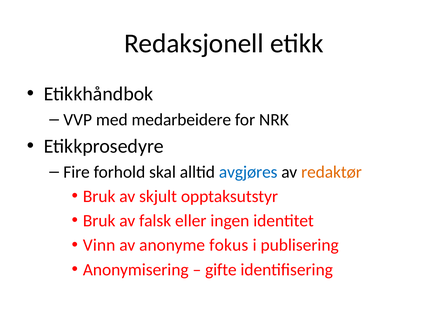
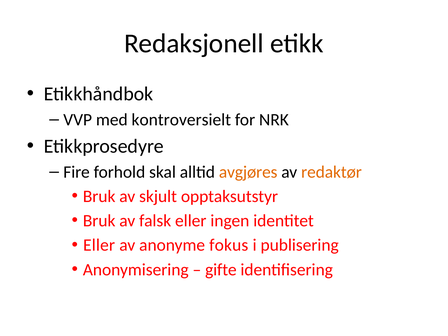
medarbeidere: medarbeidere -> kontroversielt (181, 120)
avgjøres colour: blue -> orange (248, 172)
Vinn: Vinn -> Eller (99, 245)
